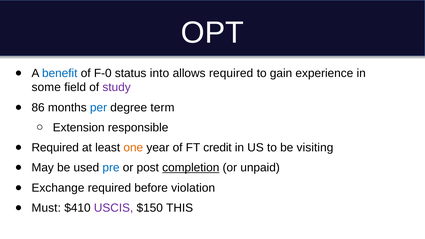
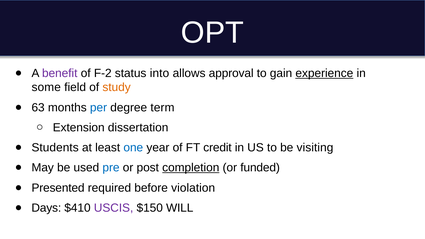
benefit colour: blue -> purple (60, 73)
F-0: F-0 -> F-2 (103, 73)
allows required: required -> approval (231, 73)
experience underline: none -> present (324, 73)
study colour: purple -> orange (117, 87)
86: 86 -> 63 (38, 108)
responsible: responsible -> dissertation (138, 128)
Required: Required -> Students (55, 148)
one colour: orange -> blue (133, 148)
unpaid: unpaid -> funded (260, 168)
Exchange: Exchange -> Presented (58, 188)
Must: Must -> Days (46, 208)
THIS: THIS -> WILL (180, 208)
